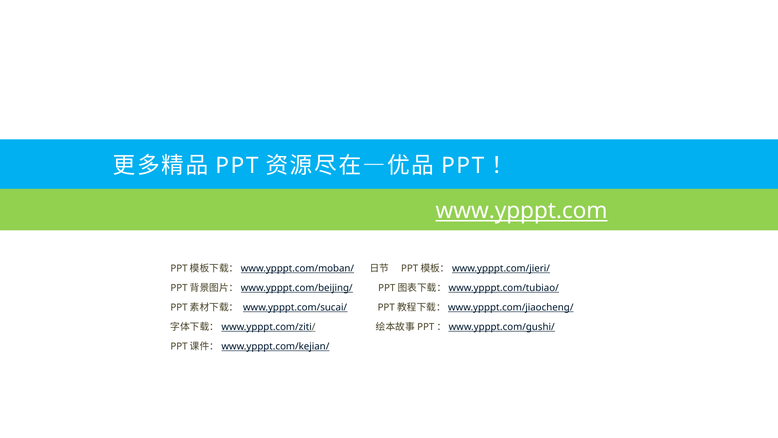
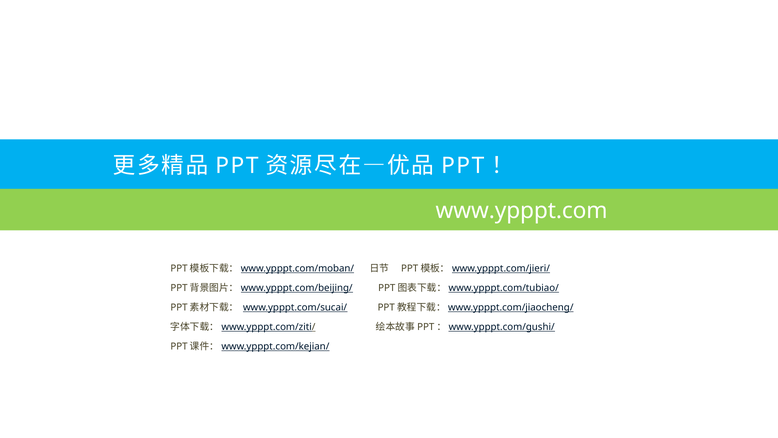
www.ypppt.com underline: present -> none (522, 211)
